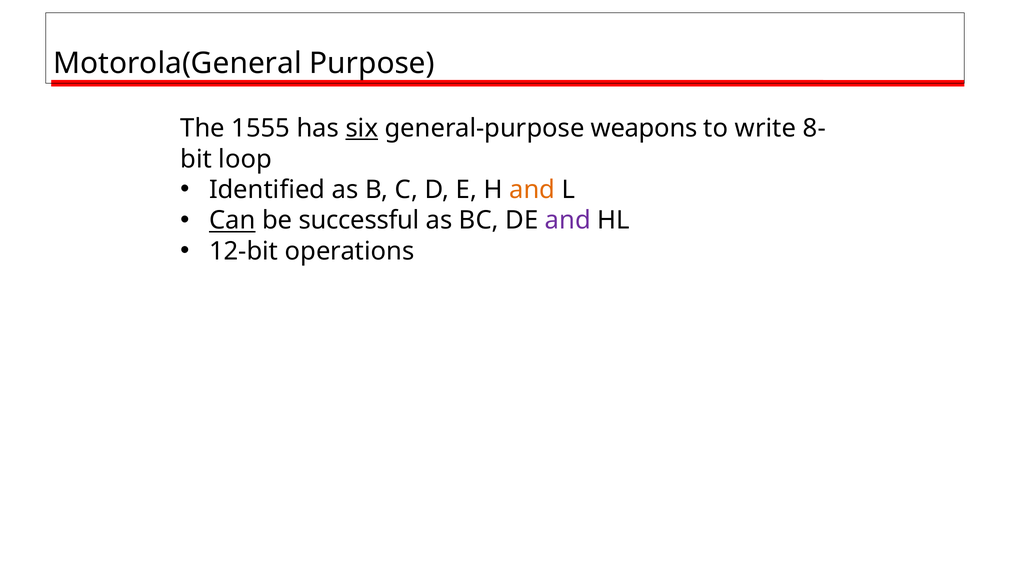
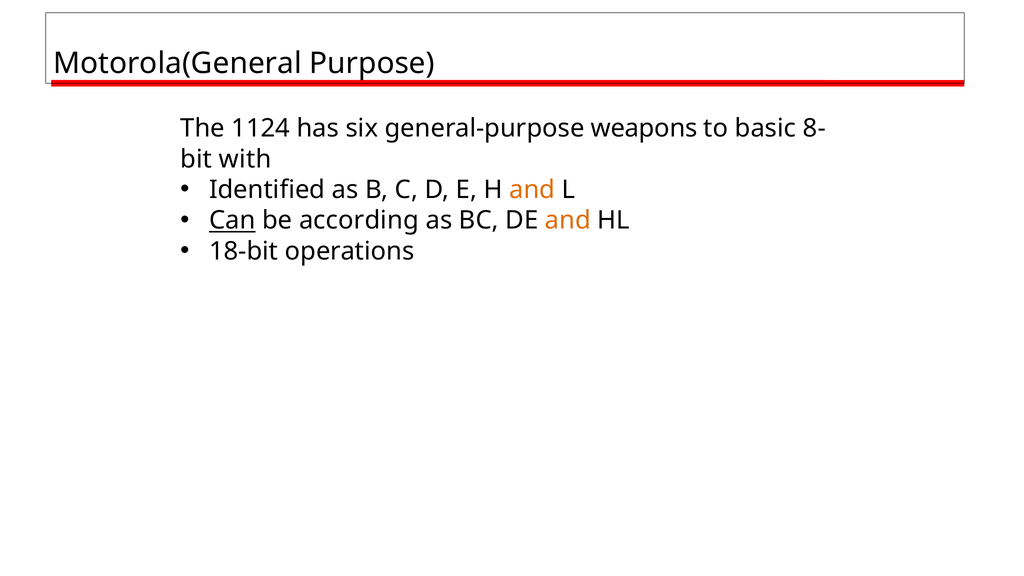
1555: 1555 -> 1124 (261, 128)
six underline: present -> none (362, 128)
write: write -> basic (766, 128)
loop: loop -> with (245, 159)
successful: successful -> according (359, 221)
and colour: purple -> orange (568, 221)
12-bit: 12-bit -> 18-bit (244, 251)
